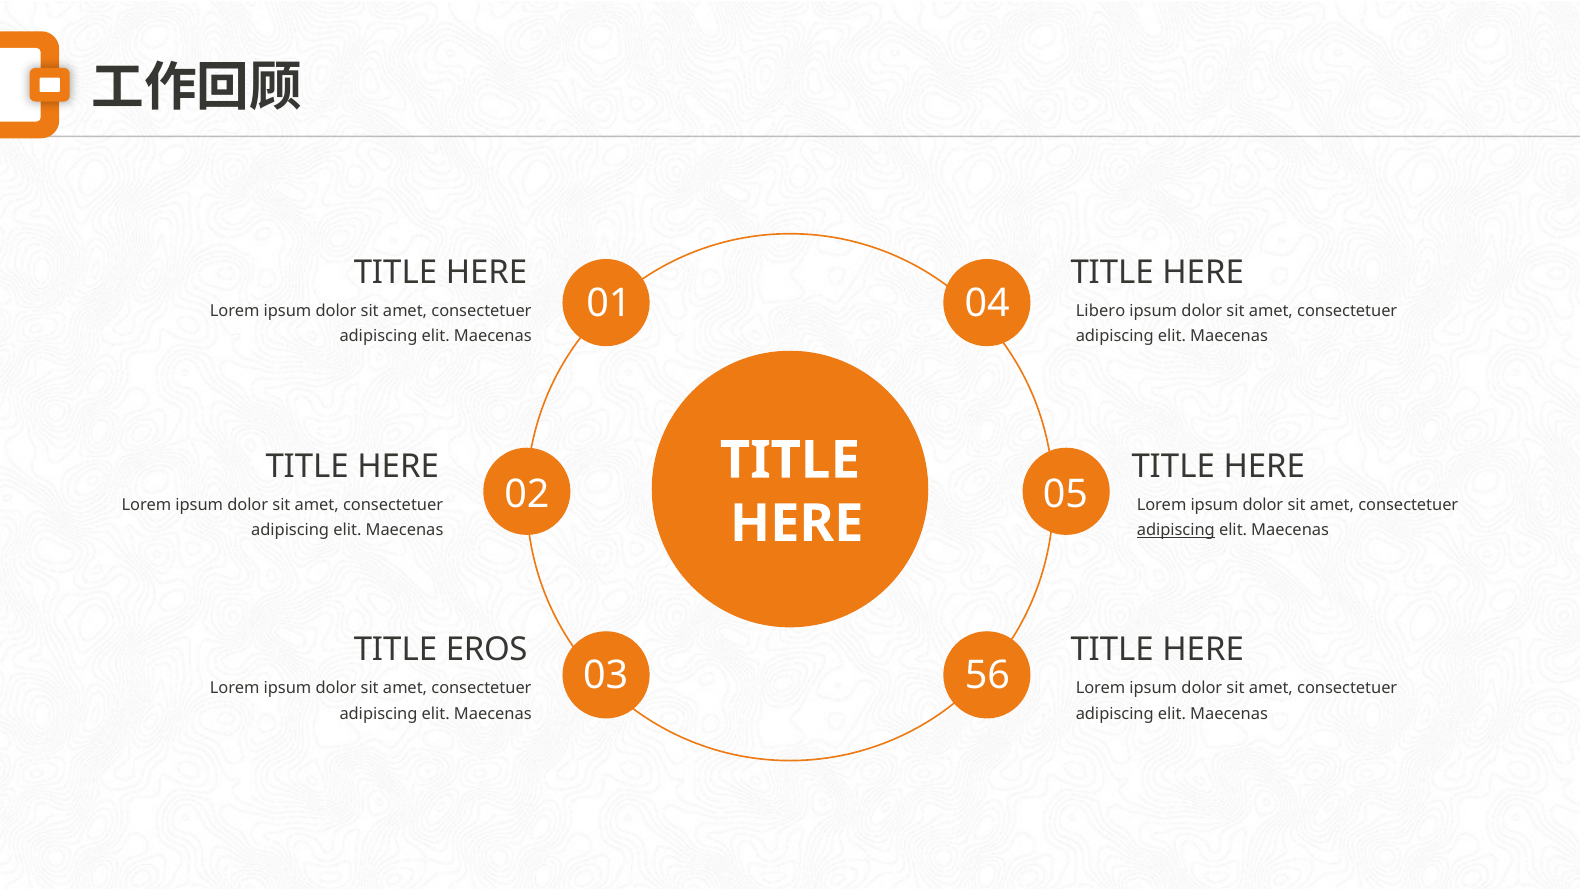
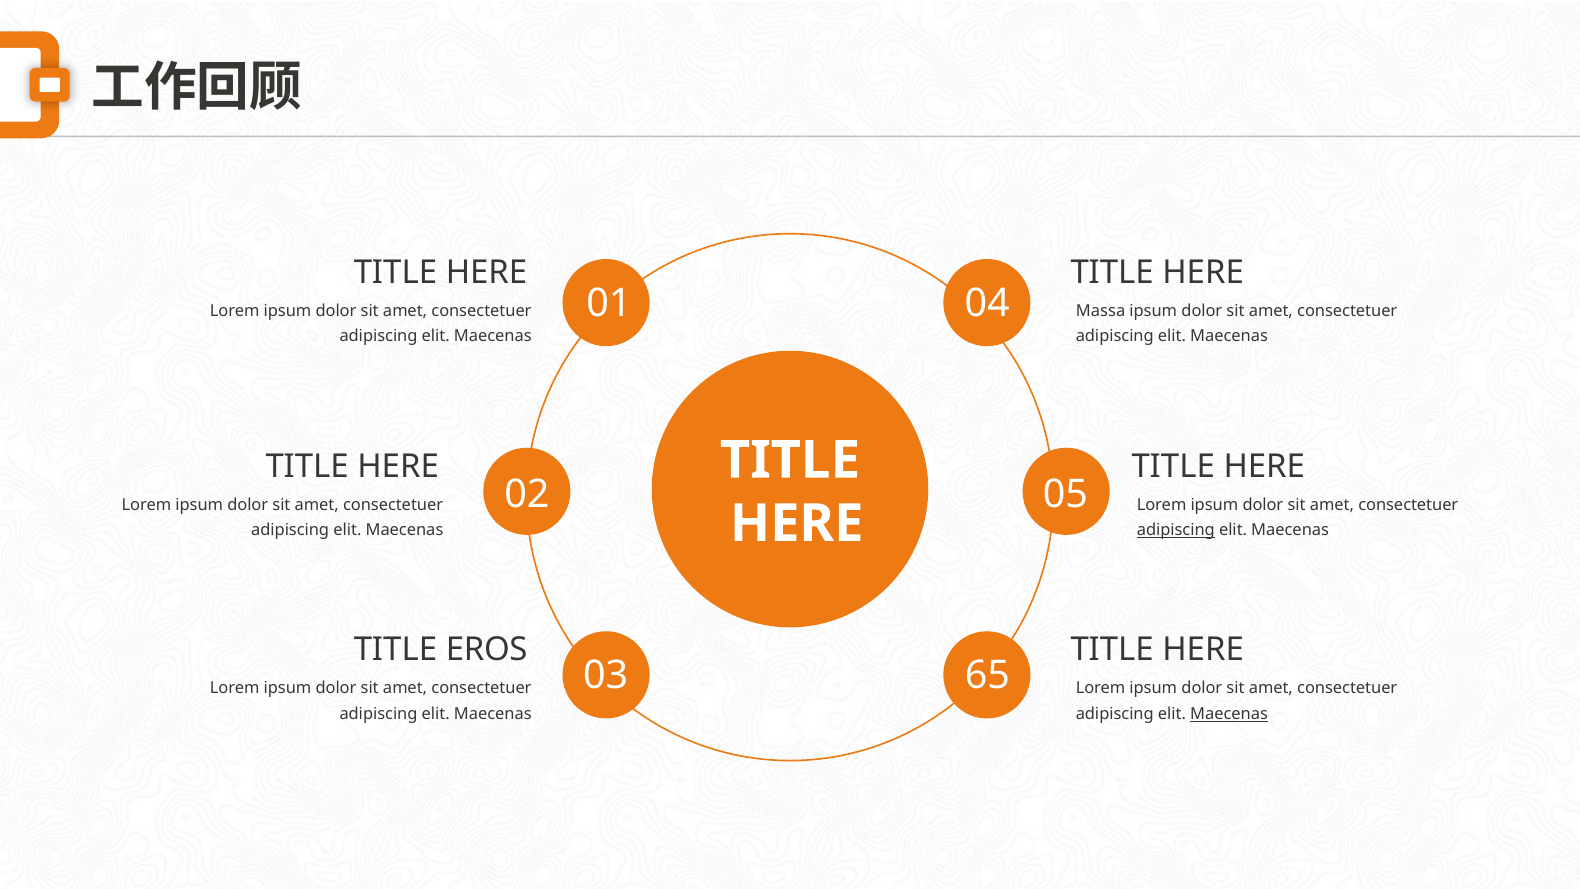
Libero: Libero -> Massa (1101, 311)
56: 56 -> 65 (987, 676)
Maecenas underline: none -> present (1229, 714)
